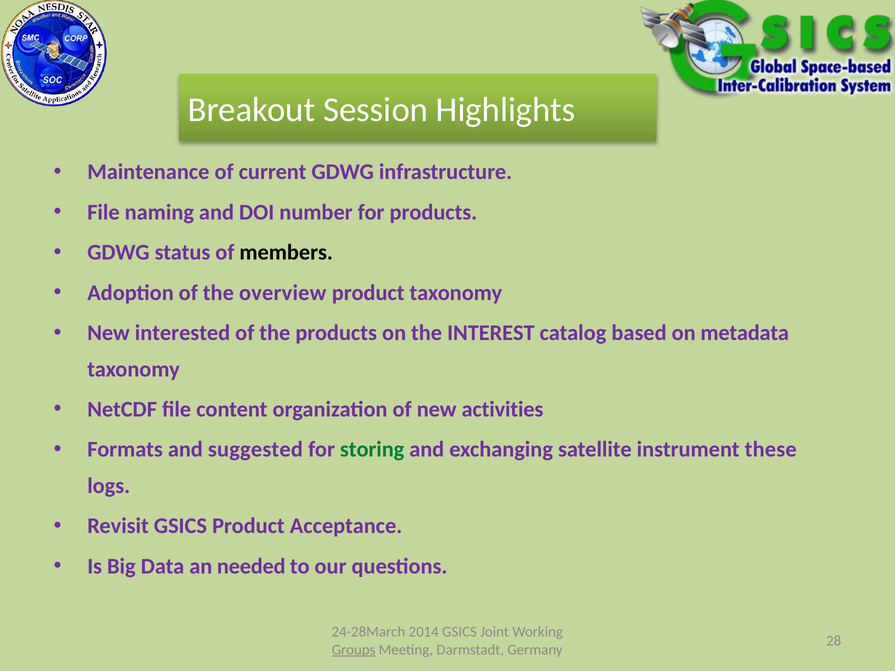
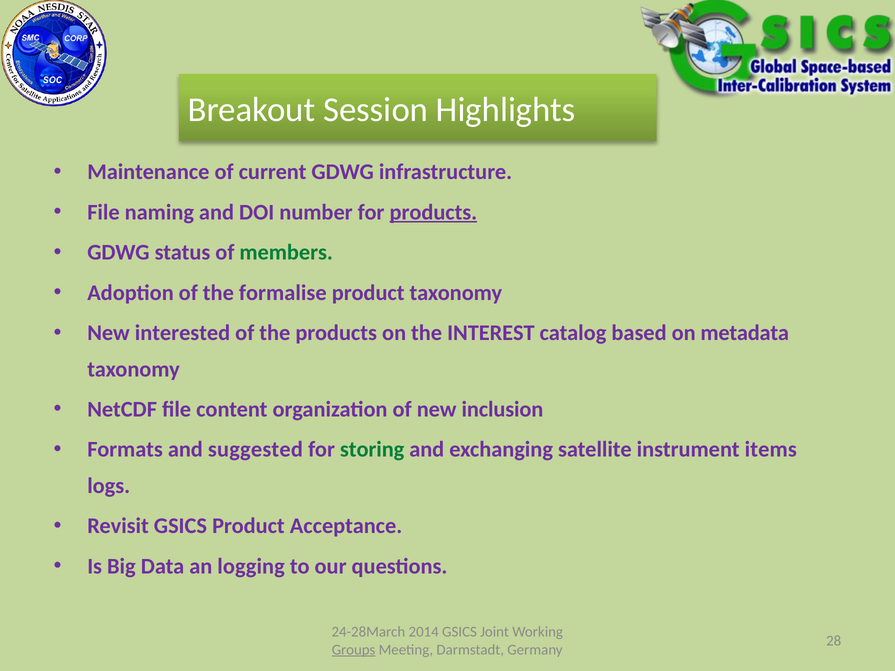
products underline: none -> present (433, 212)
members colour: black -> green (286, 253)
overview: overview -> formalise (283, 293)
activities: activities -> inclusion (502, 410)
these: these -> items (771, 450)
needed: needed -> logging (251, 566)
